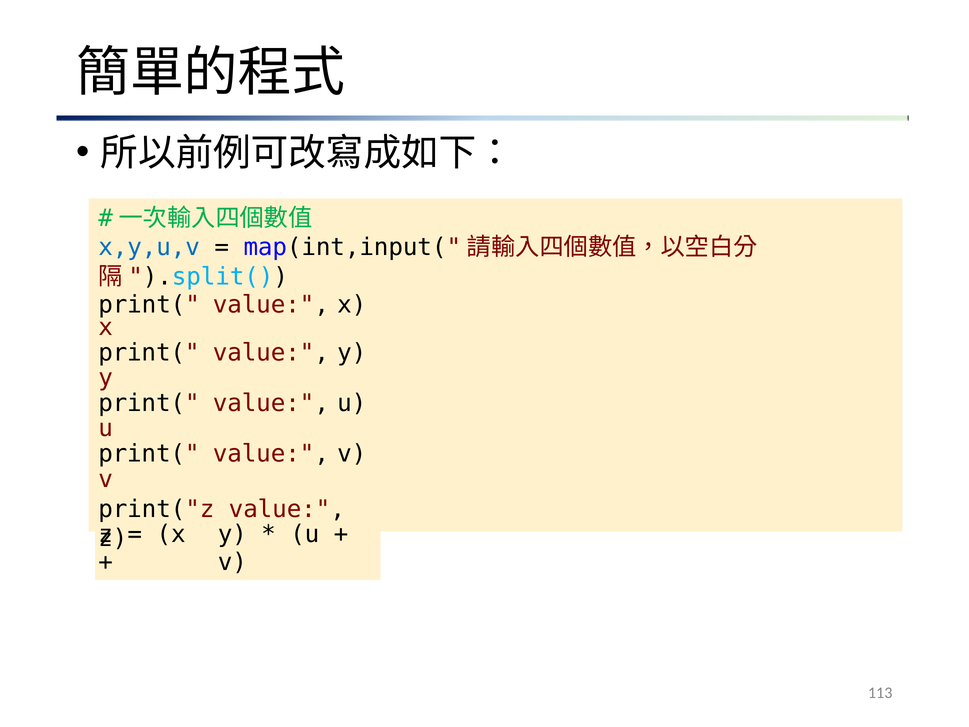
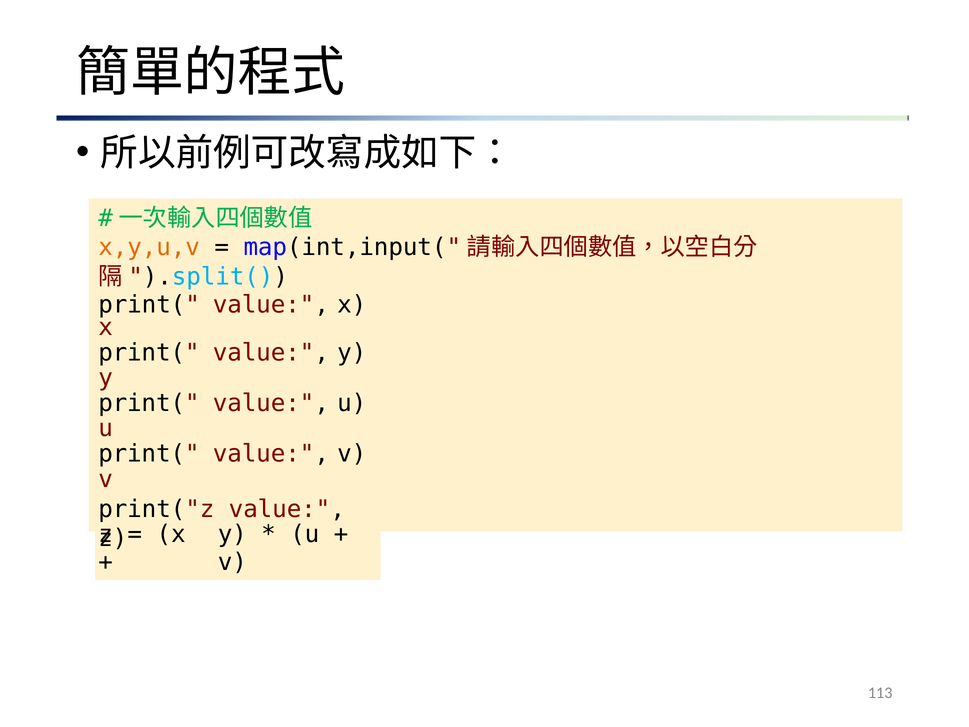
x,y,u,v colour: blue -> orange (149, 247)
